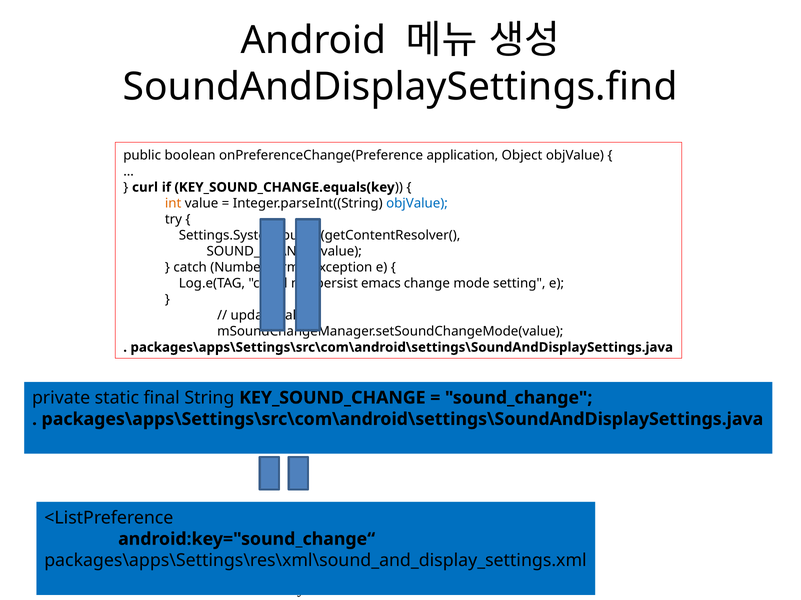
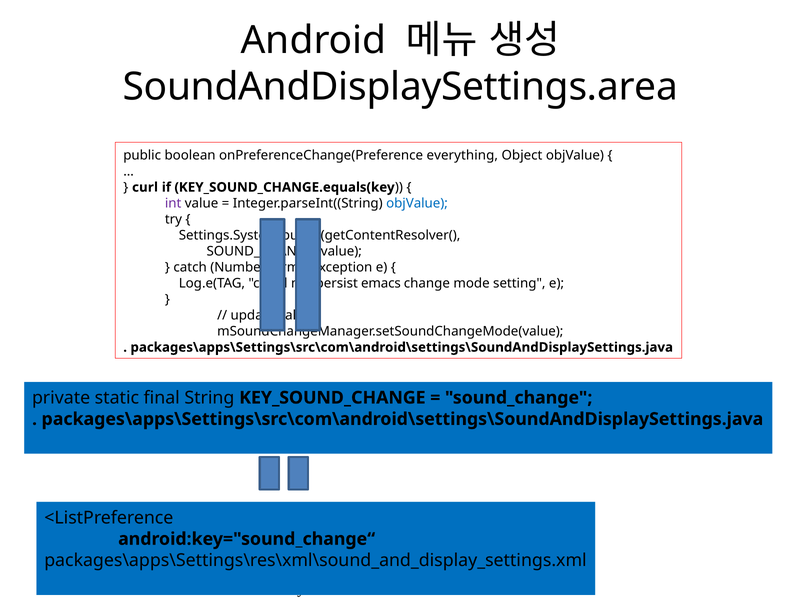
SoundAndDisplaySettings.find: SoundAndDisplaySettings.find -> SoundAndDisplaySettings.area (400, 87)
application: application -> everything (462, 156)
int colour: orange -> purple (173, 204)
